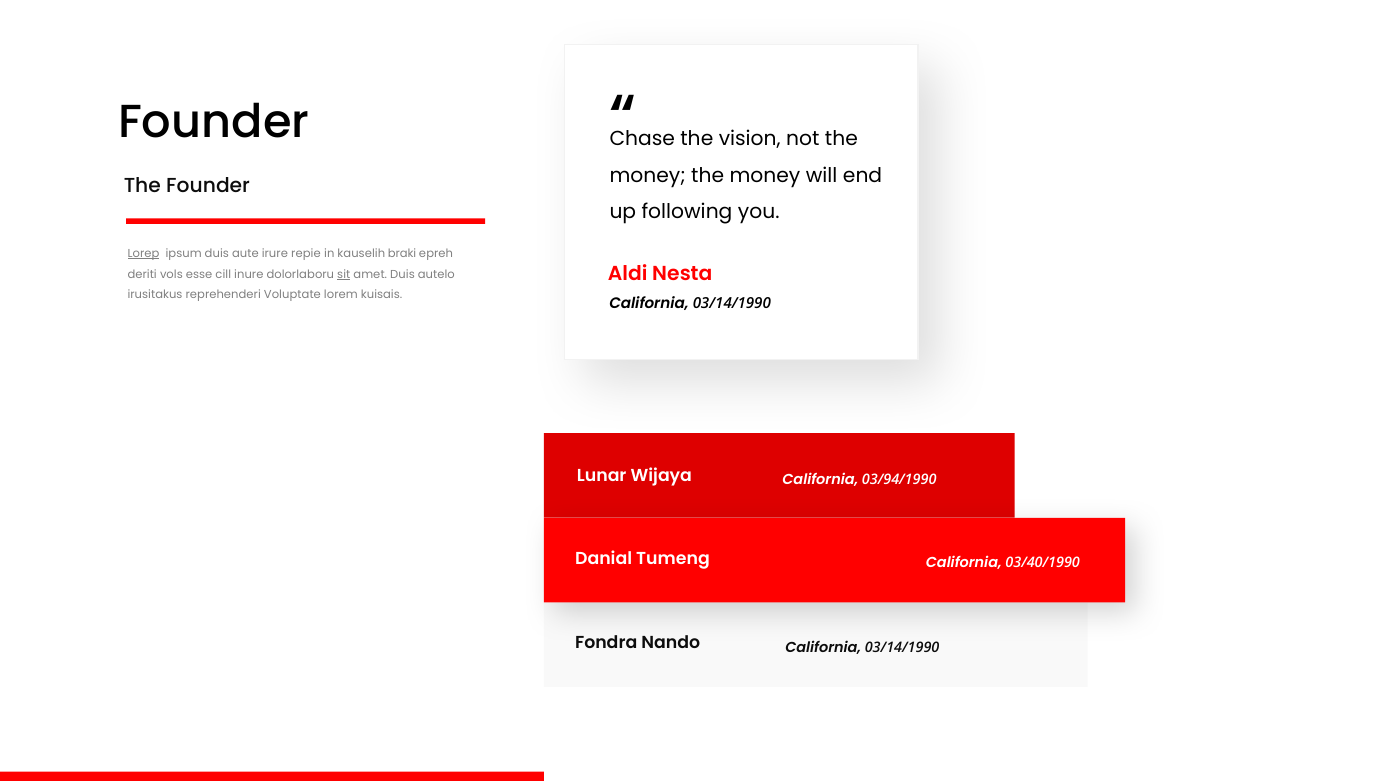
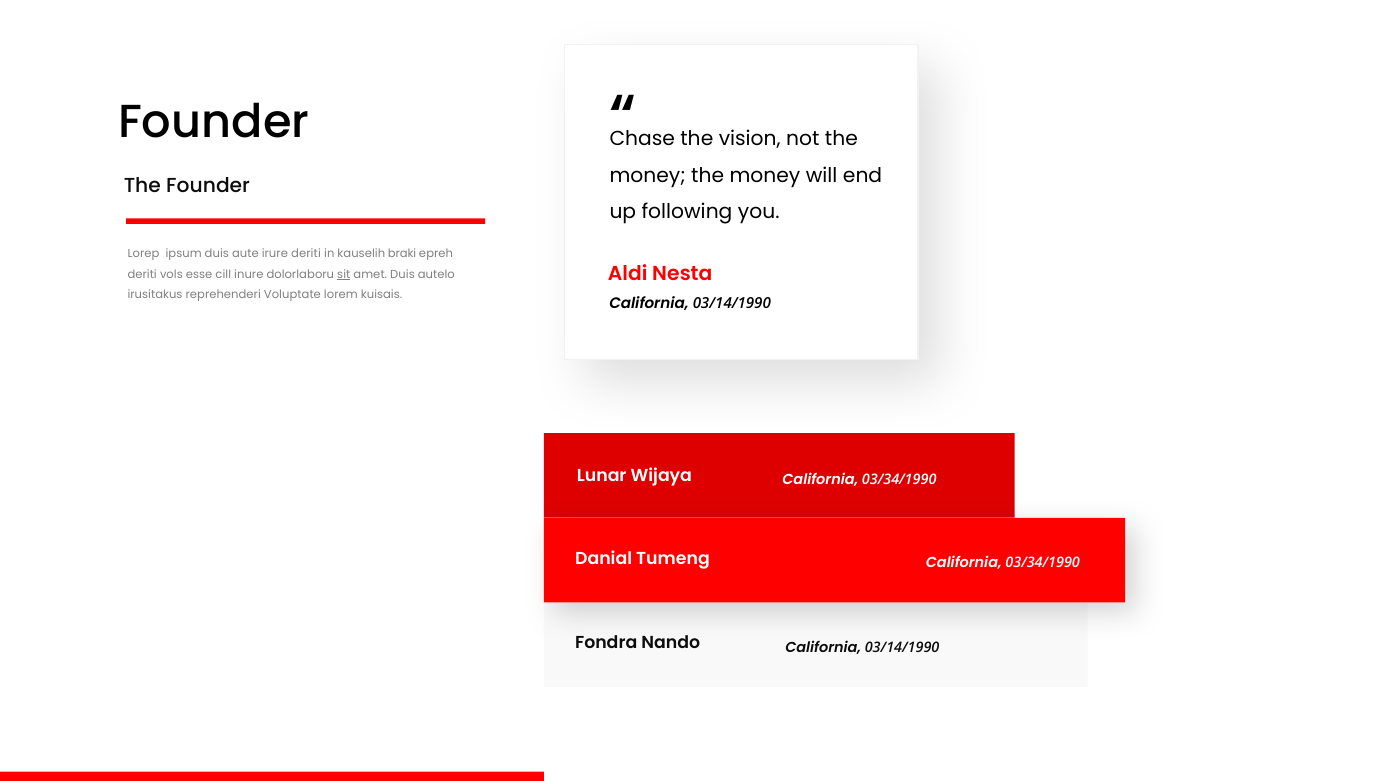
Lorep underline: present -> none (143, 254)
irure repie: repie -> deriti (306, 254)
03/94/1990: 03/94/1990 -> 03/34/1990 (899, 480)
03/40/1990: 03/40/1990 -> 03/34/1990 (1043, 563)
